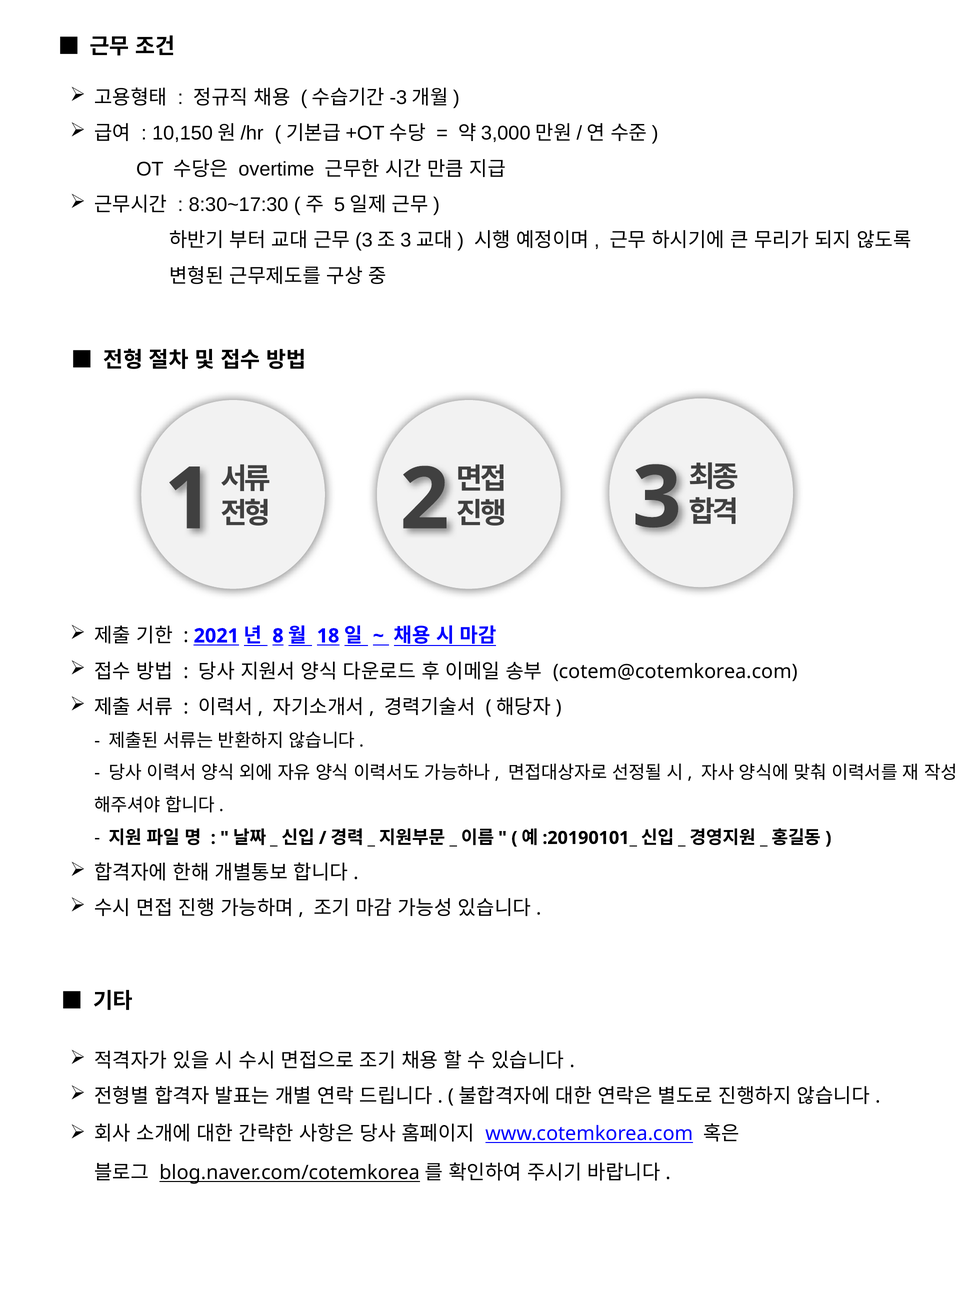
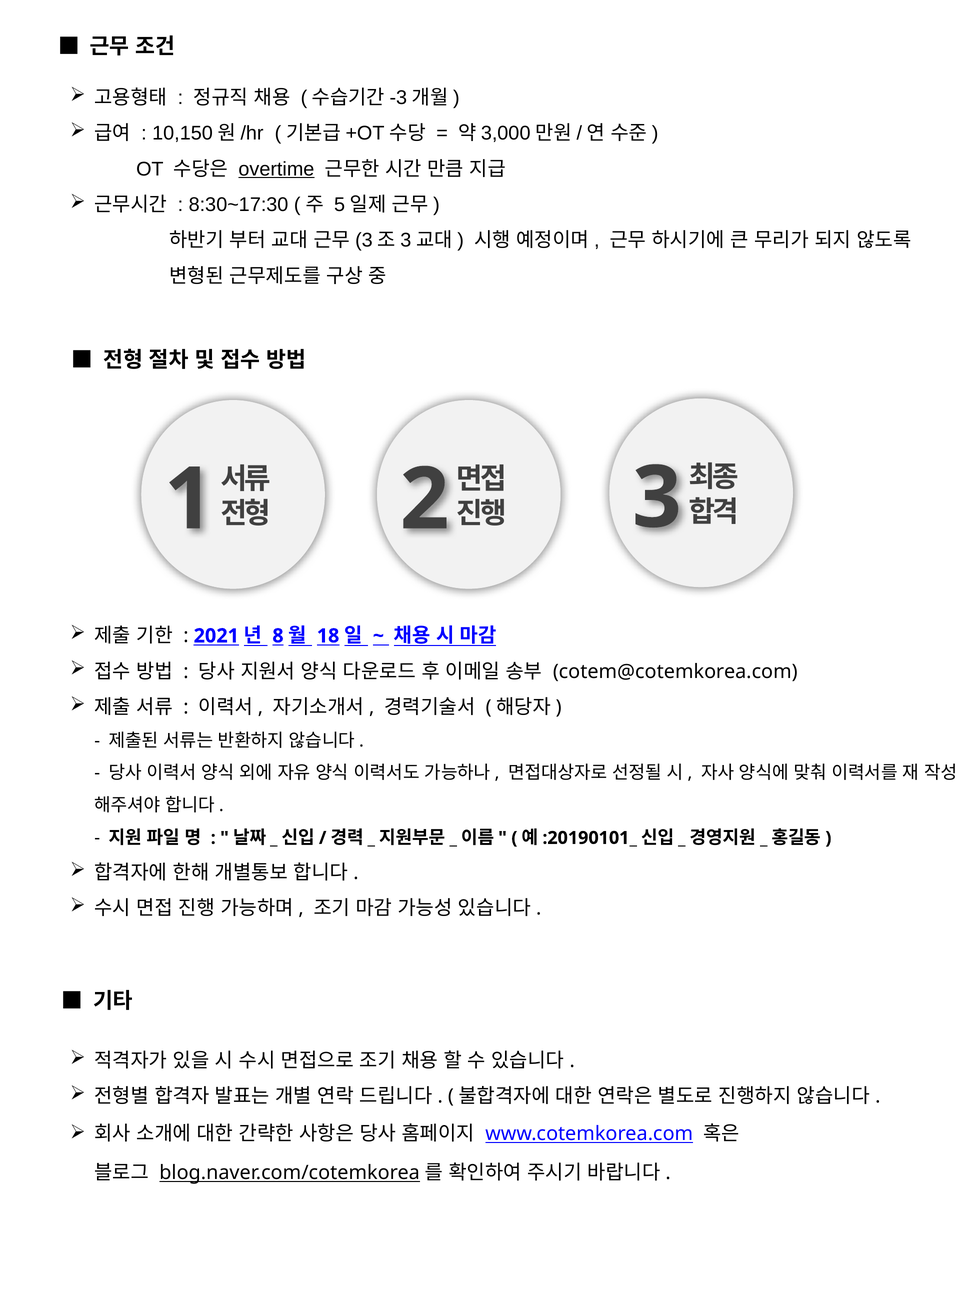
overtime underline: none -> present (276, 169)
